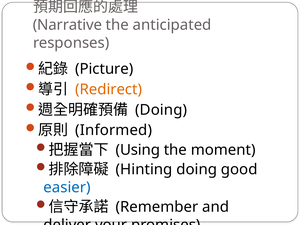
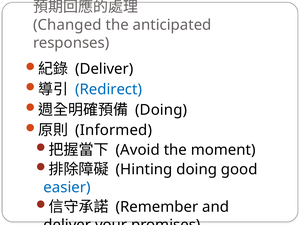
Narrative: Narrative -> Changed (67, 25)
Picture: Picture -> Deliver (104, 69)
Redirect colour: orange -> blue (109, 89)
Using: Using -> Avoid (138, 150)
